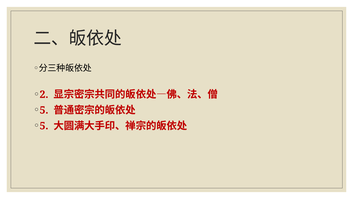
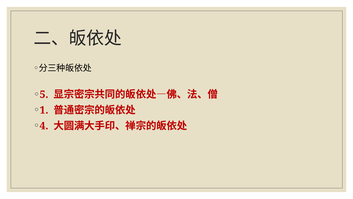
2: 2 -> 5 (44, 94)
5: 5 -> 1 (44, 110)
5: 5 -> 4 (44, 126)
